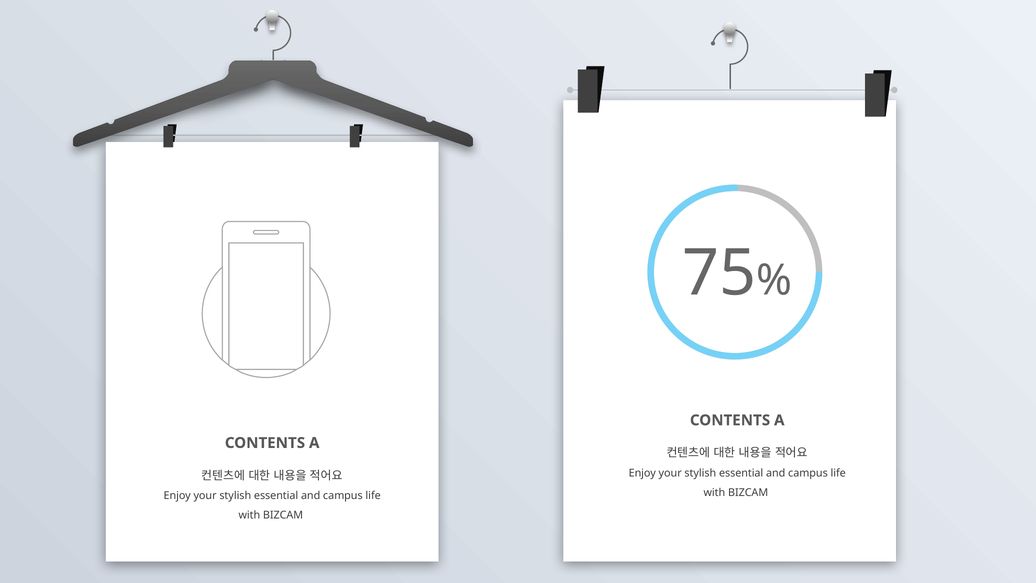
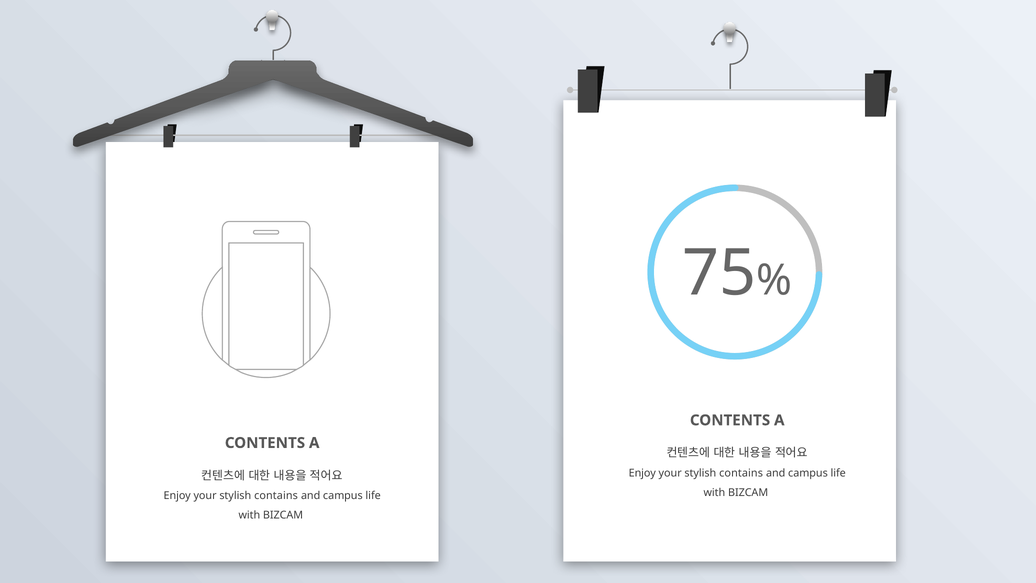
essential: essential -> contains (741, 473)
essential: essential -> contains (276, 496)
